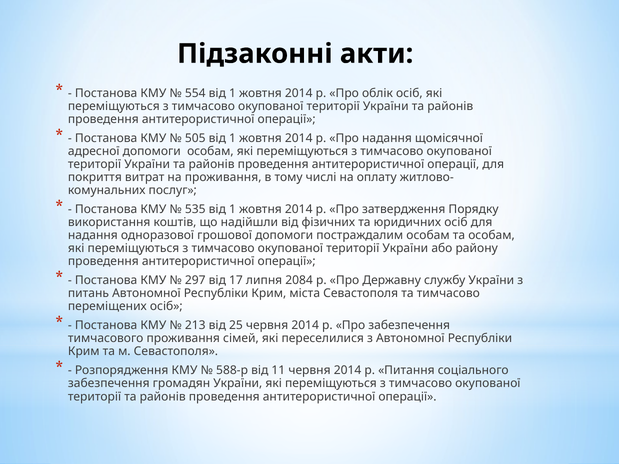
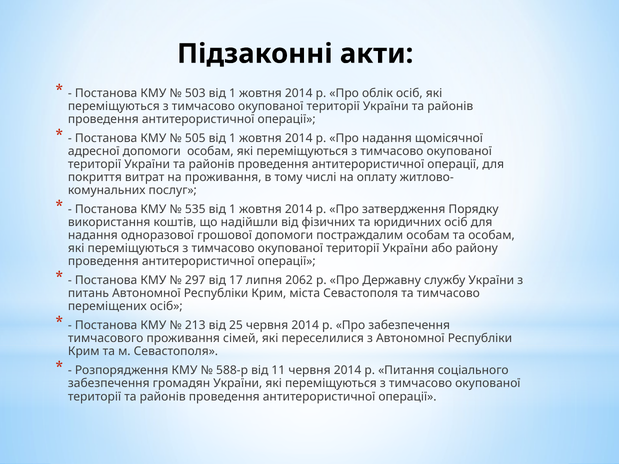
554: 554 -> 503 (195, 93)
2084: 2084 -> 2062 (299, 281)
